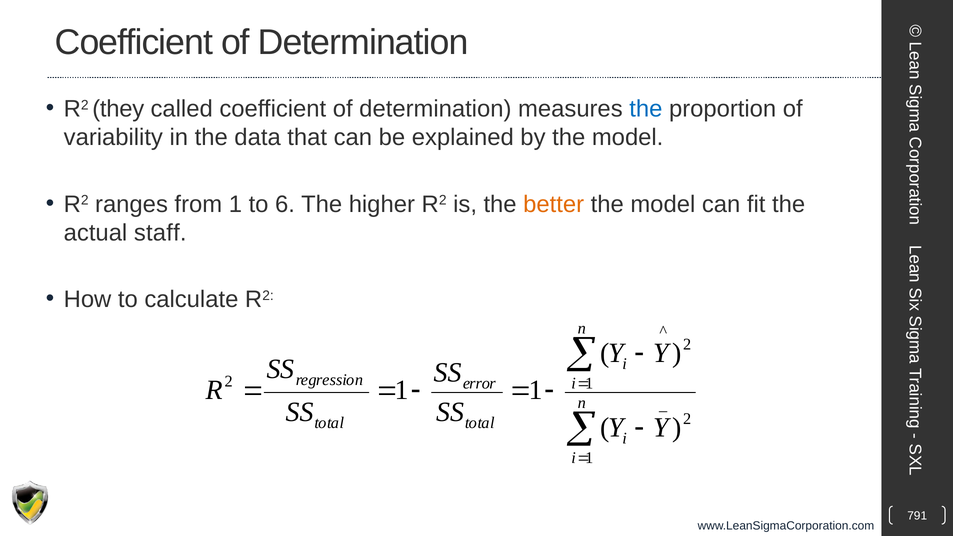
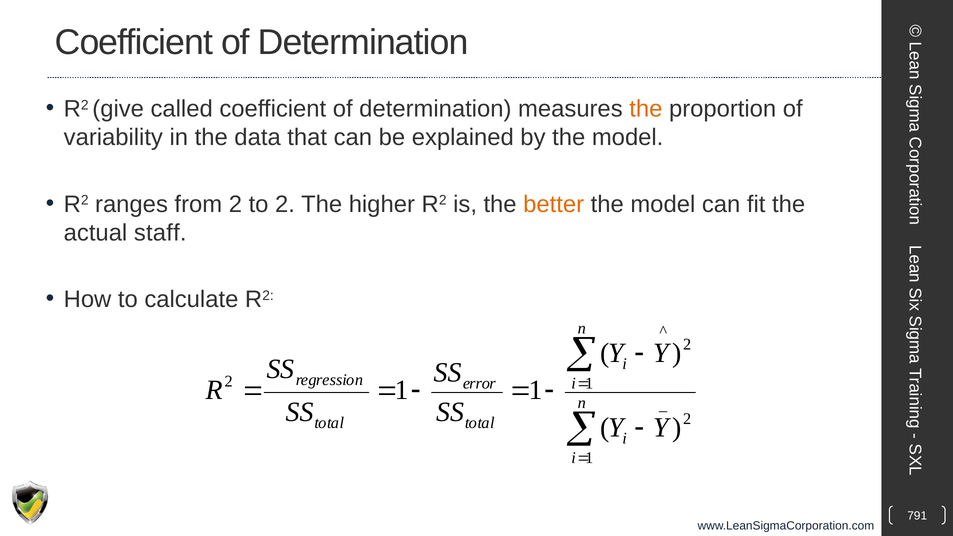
they: they -> give (118, 109)
the colour: blue -> orange (646, 109)
from 1: 1 -> 2 (235, 204)
to 6: 6 -> 2 (285, 204)
